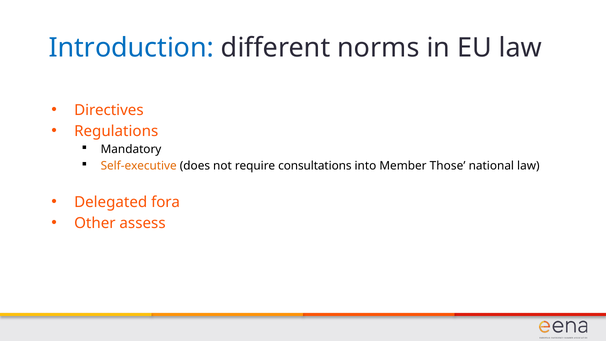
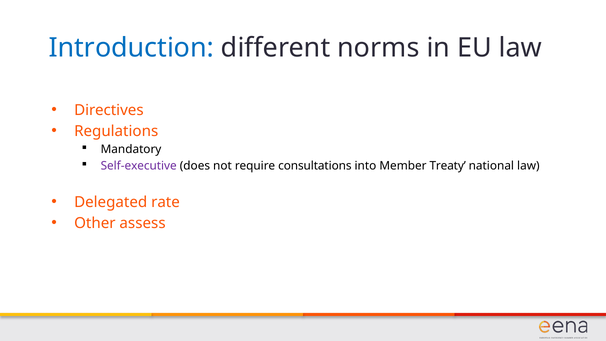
Self-executive colour: orange -> purple (139, 166)
Those: Those -> Treaty (448, 166)
fora: fora -> rate (165, 202)
